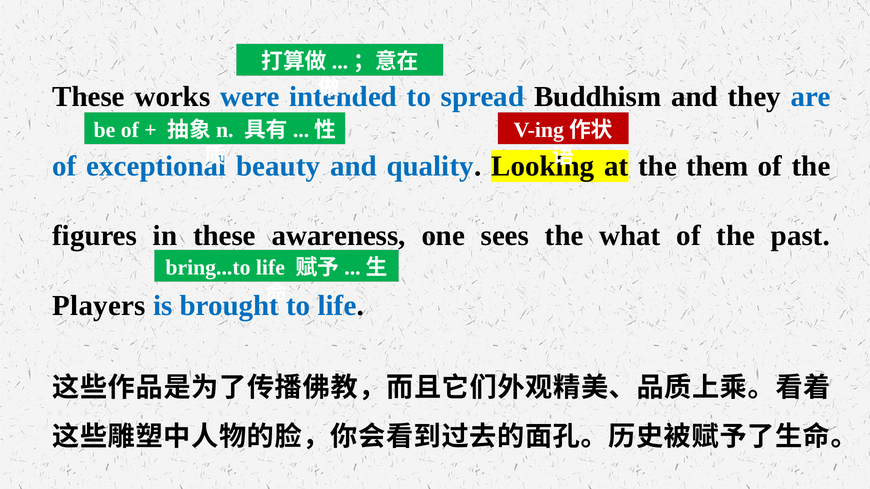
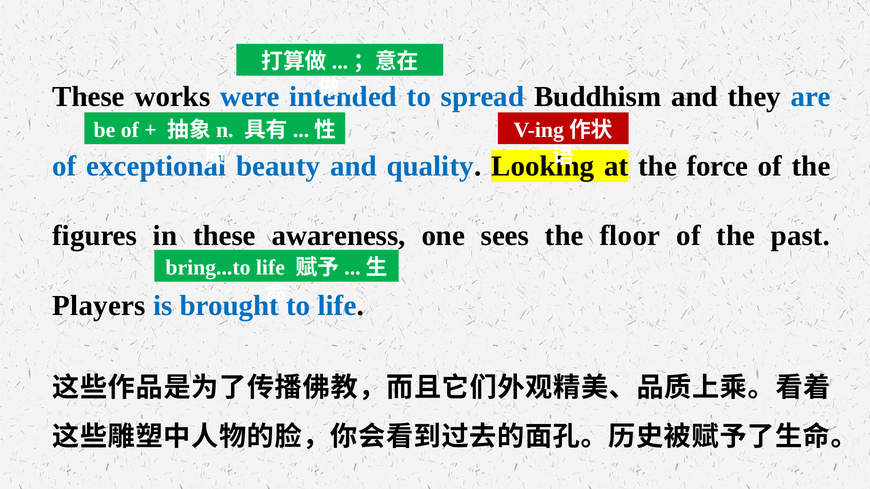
them: them -> force (717, 166)
what: what -> floor (630, 236)
